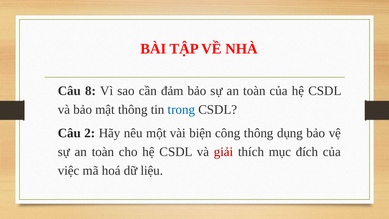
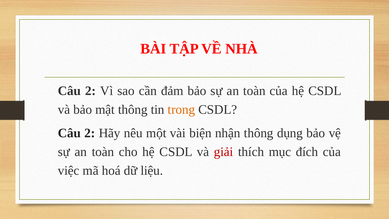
8: 8 -> 2 (91, 91)
trong colour: blue -> orange (181, 110)
công: công -> nhận (228, 133)
